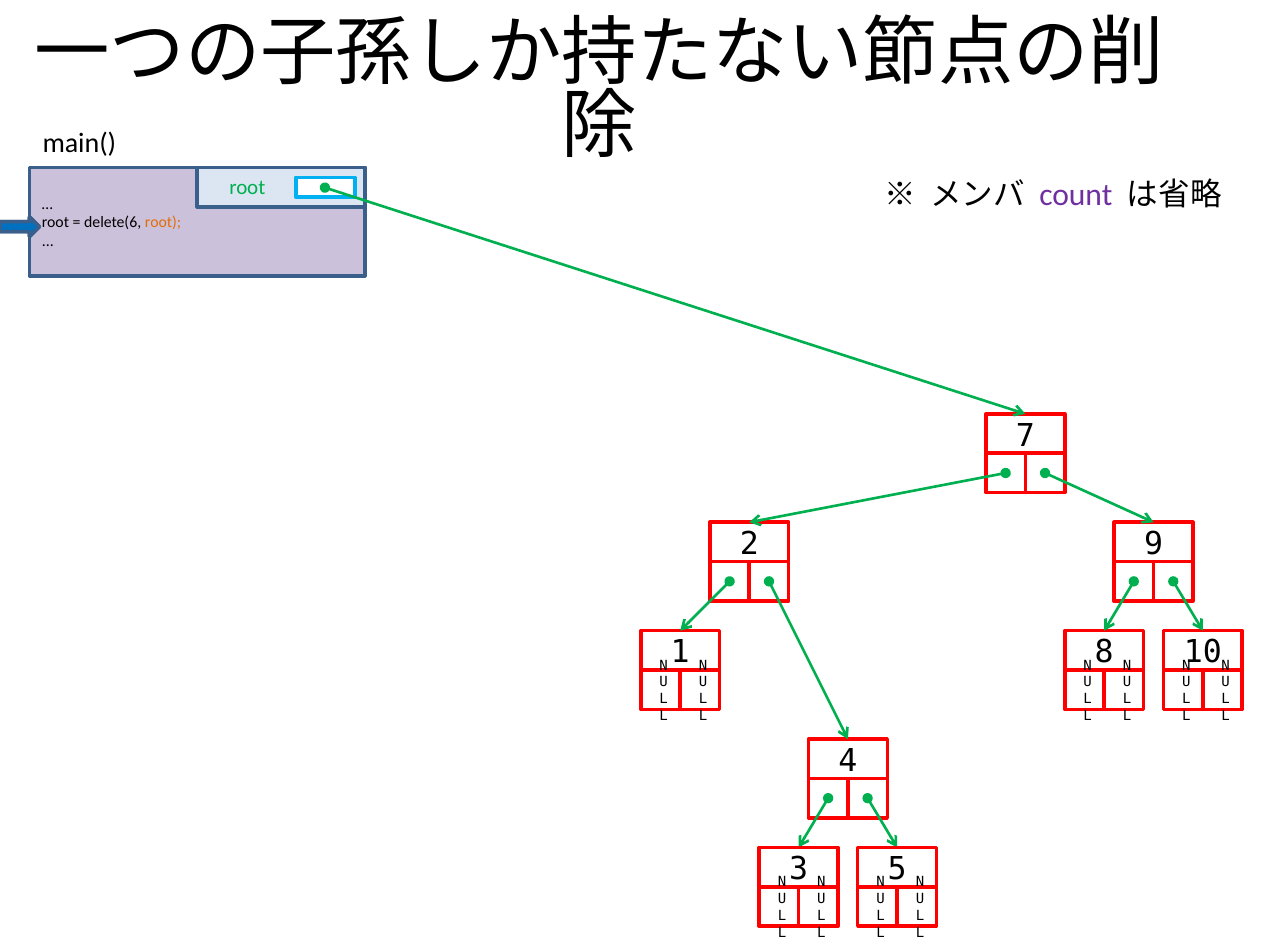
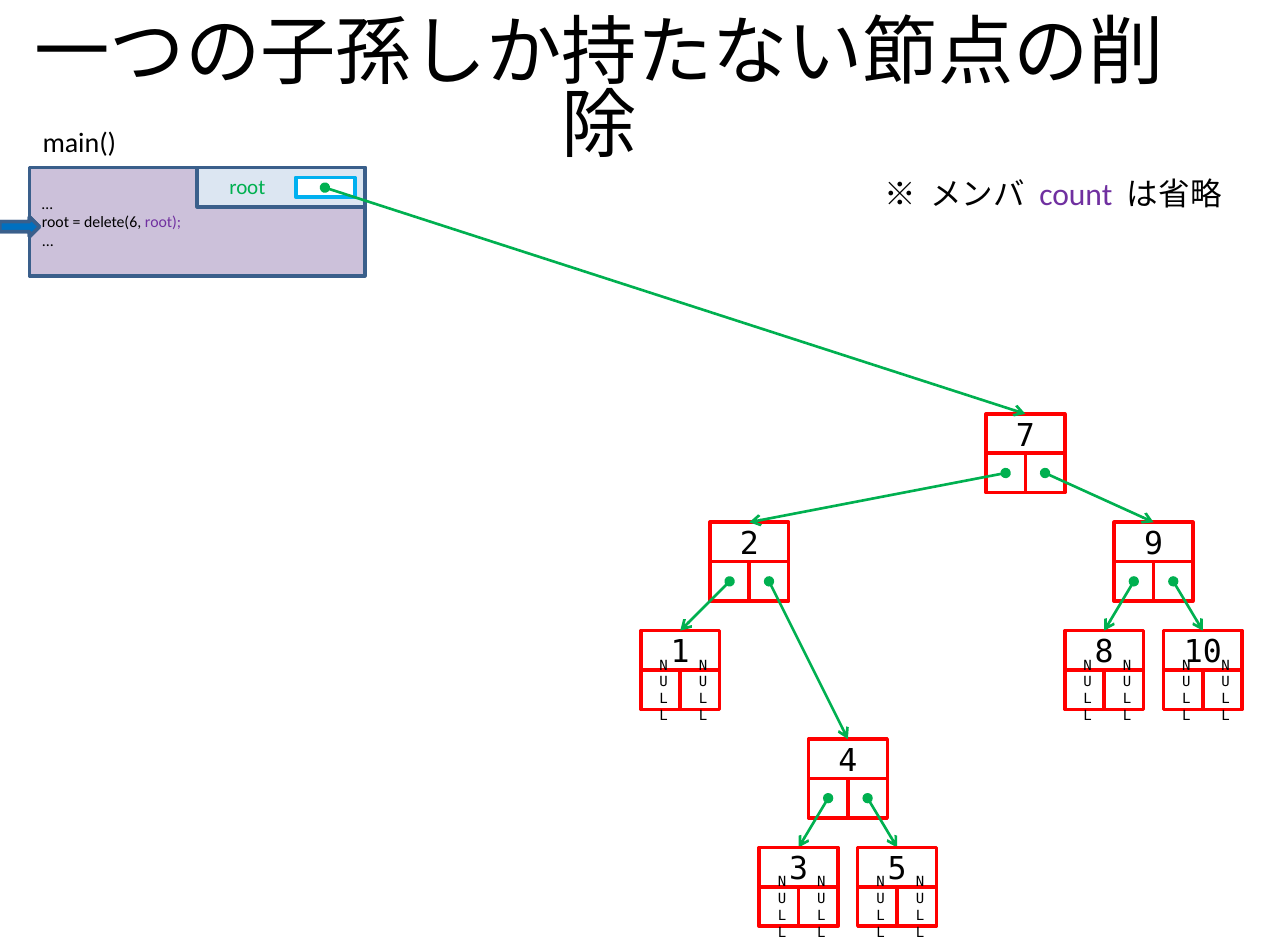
root colour: orange -> purple (163, 223)
